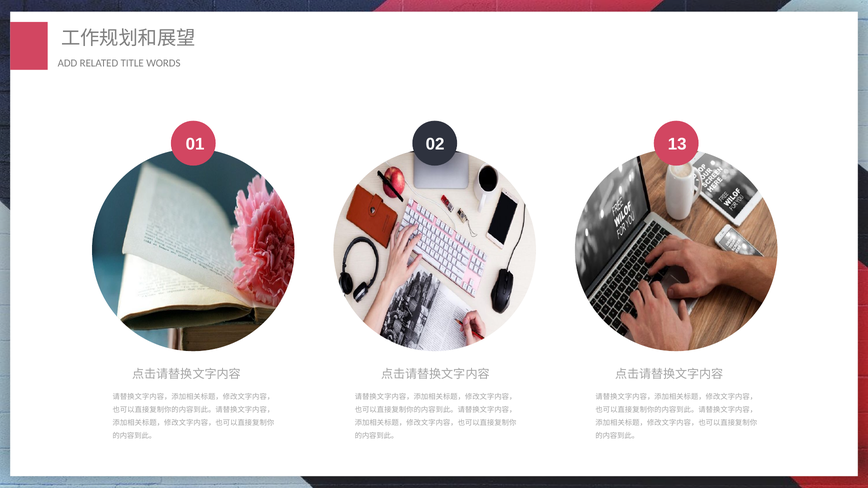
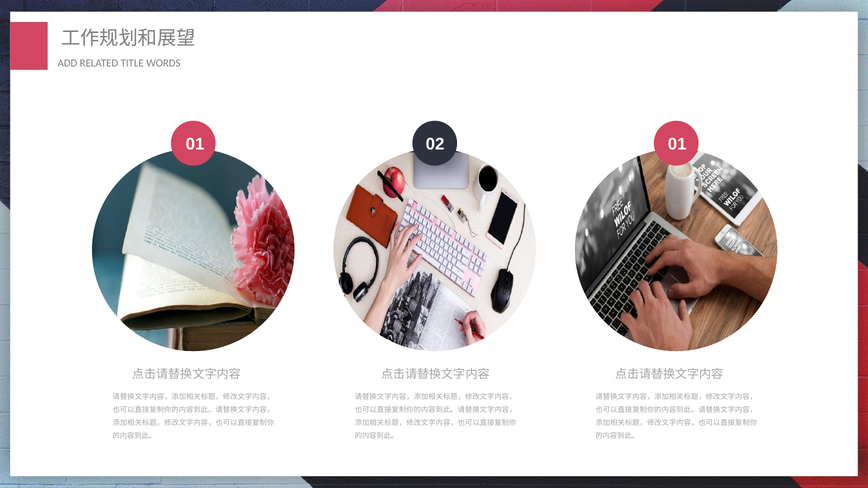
02 13: 13 -> 01 (677, 144)
